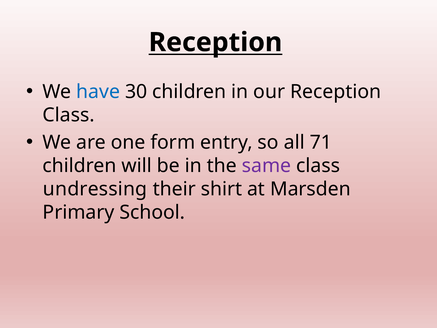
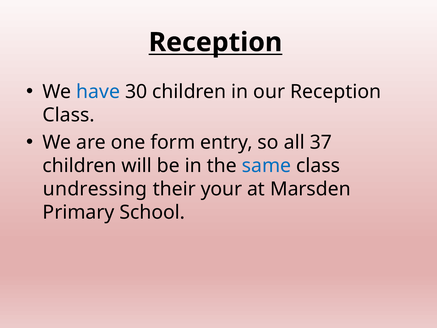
71: 71 -> 37 (321, 142)
same colour: purple -> blue (267, 165)
shirt: shirt -> your (221, 189)
